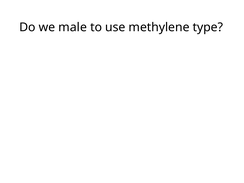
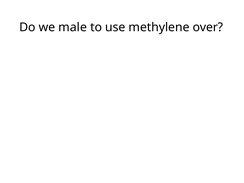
type: type -> over (208, 27)
